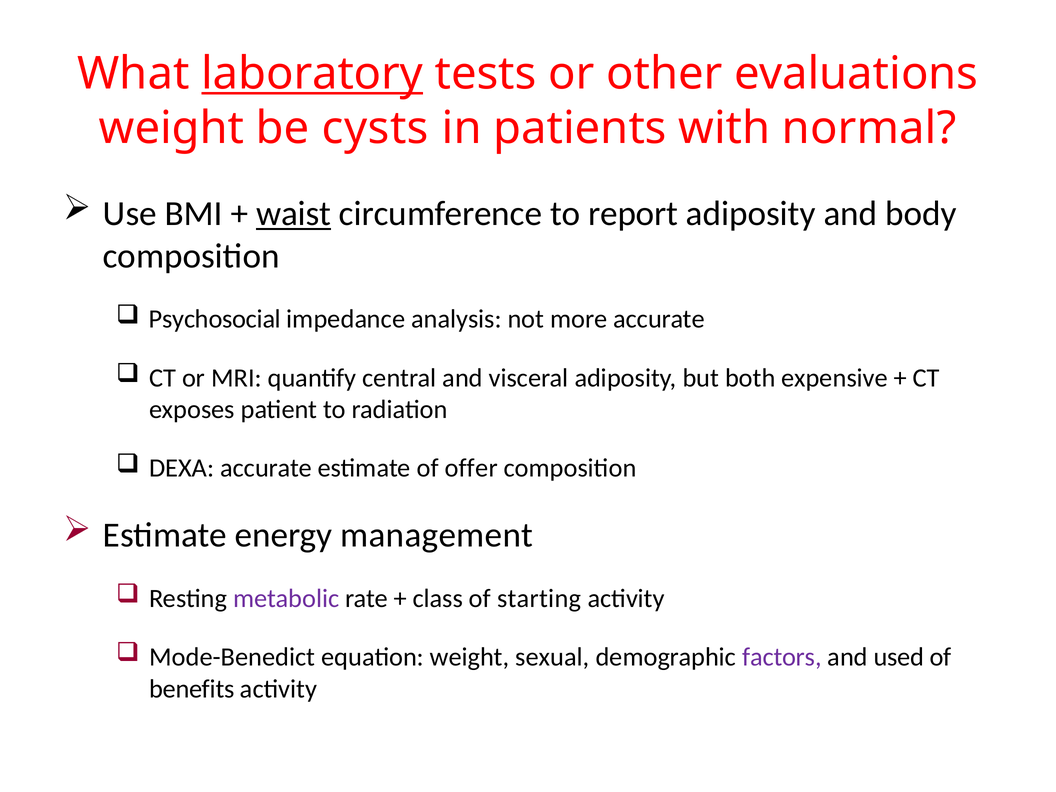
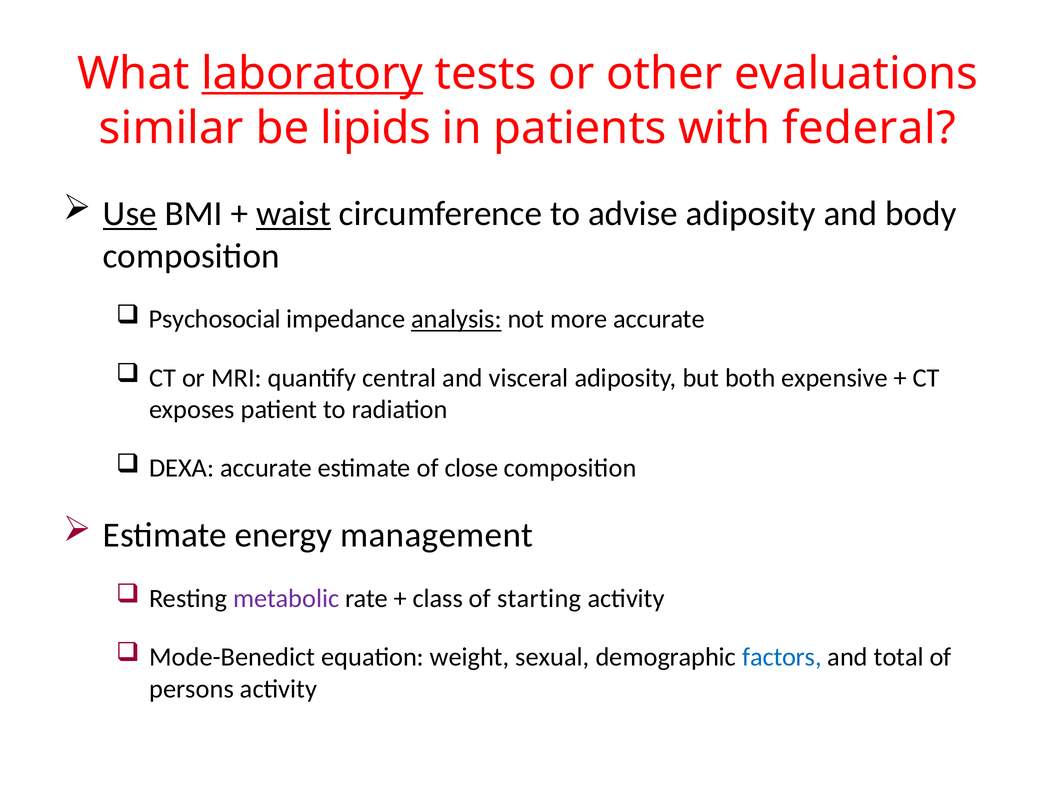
weight: weight -> similar (171, 128)
cysts: cysts -> lipids (376, 128)
normal: normal -> federal (869, 128)
Use underline: none -> present (130, 214)
report: report -> advise (633, 214)
analysis underline: none -> present (456, 319)
offer: offer -> close (471, 468)
factors colour: purple -> blue (782, 657)
used: used -> total (899, 657)
benefits: benefits -> persons (192, 689)
